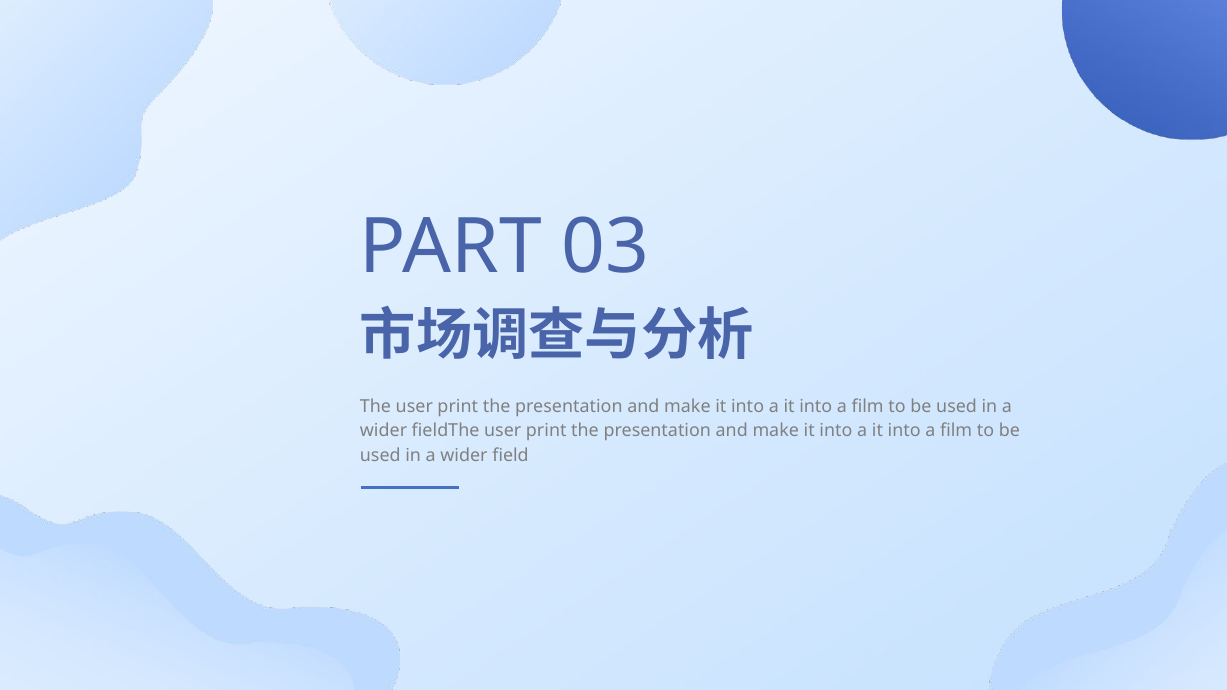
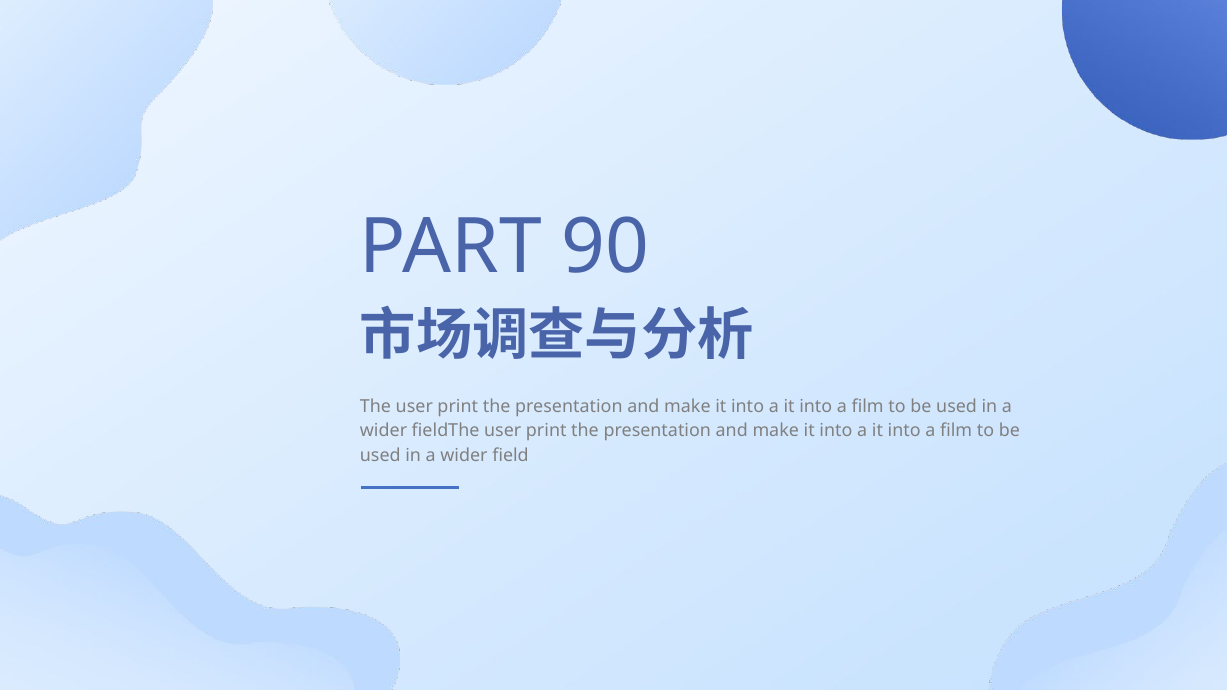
03: 03 -> 90 (606, 247)
